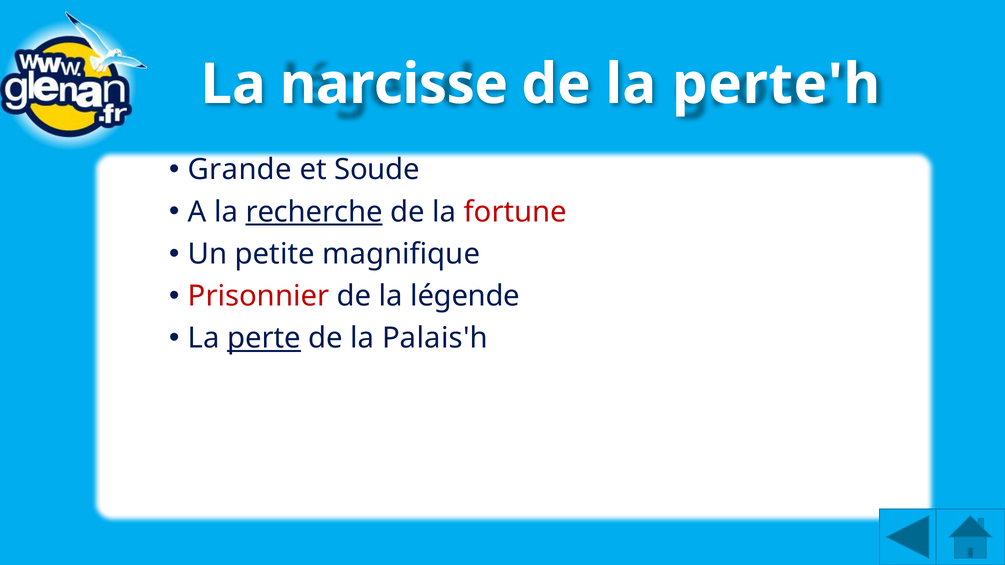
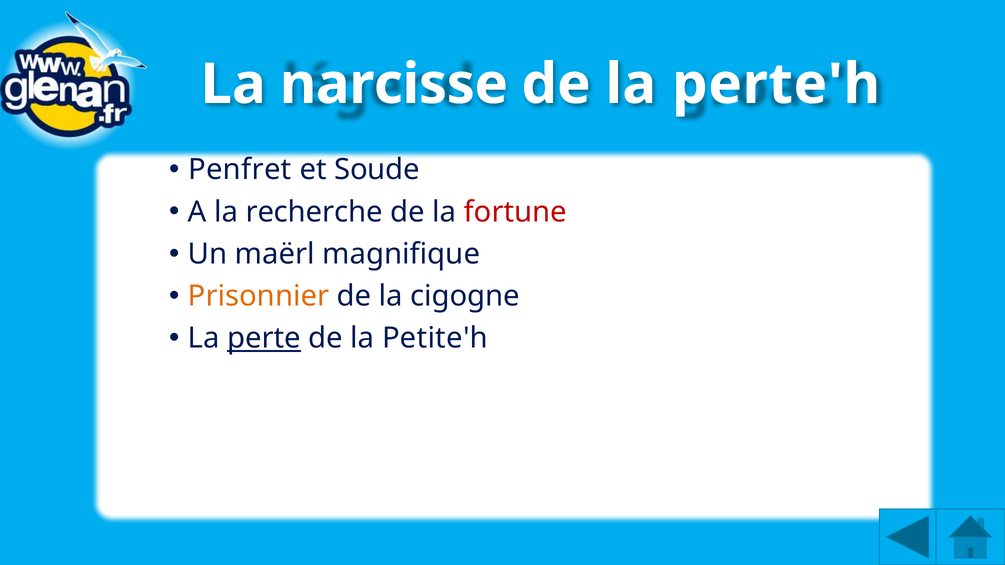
Grande: Grande -> Penfret (240, 170)
recherche underline: present -> none (314, 212)
petite: petite -> maërl (275, 254)
Prisonnier colour: red -> orange (259, 296)
légende: légende -> cigogne (465, 296)
Palais'h: Palais'h -> Petite'h (435, 338)
